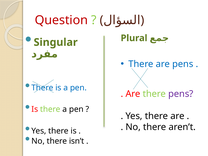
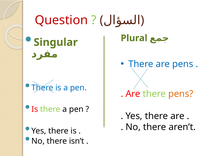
pens colour: purple -> orange (181, 94)
